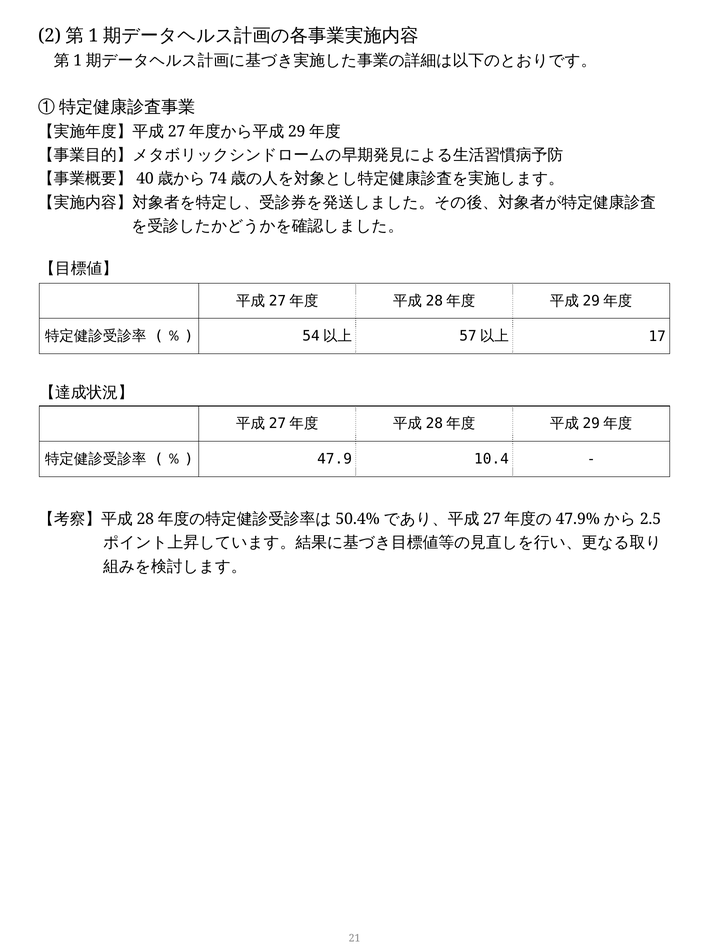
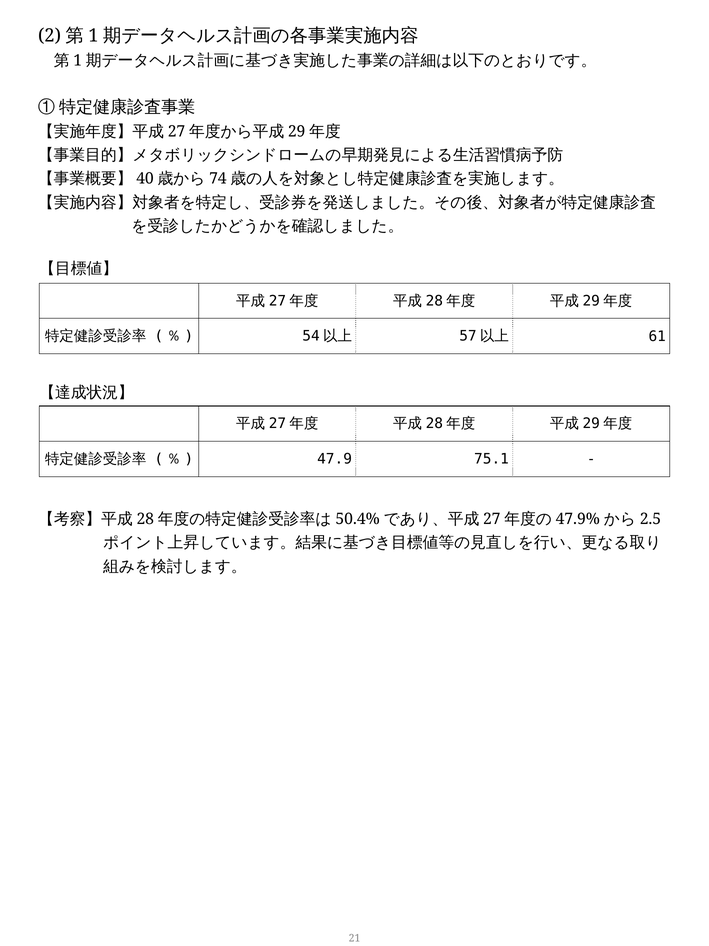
17: 17 -> 61 (657, 336)
10.4: 10.4 -> 75.1 (492, 459)
